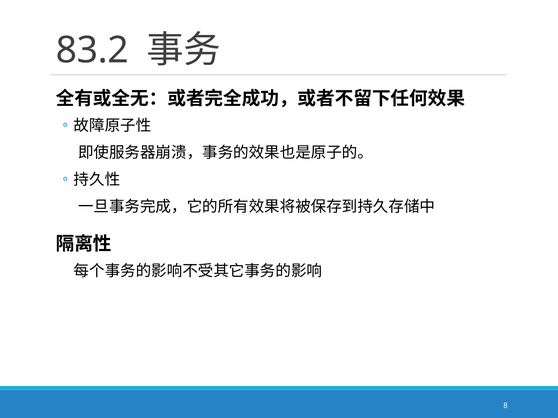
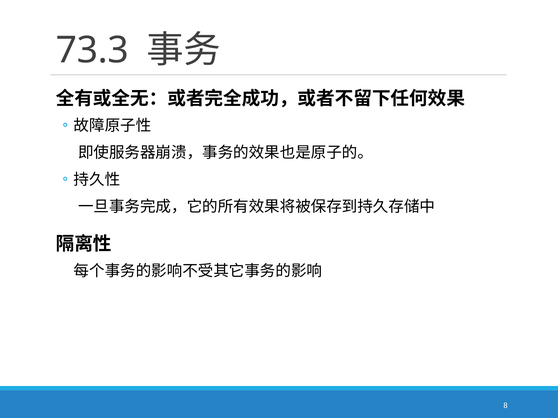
83.2: 83.2 -> 73.3 (92, 50)
